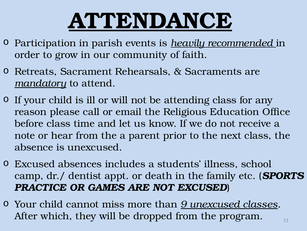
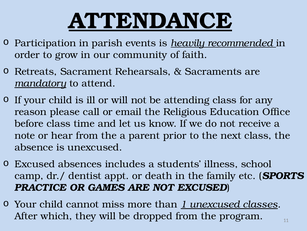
9: 9 -> 1 (184, 204)
